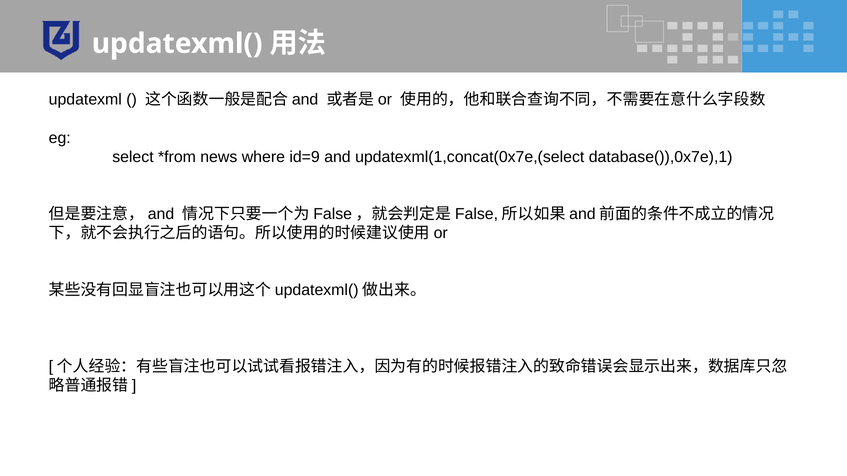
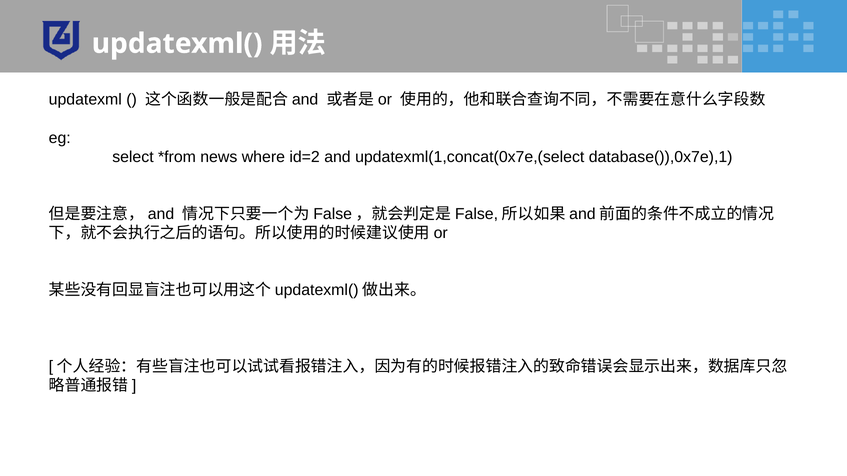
id=9: id=9 -> id=2 (305, 157)
